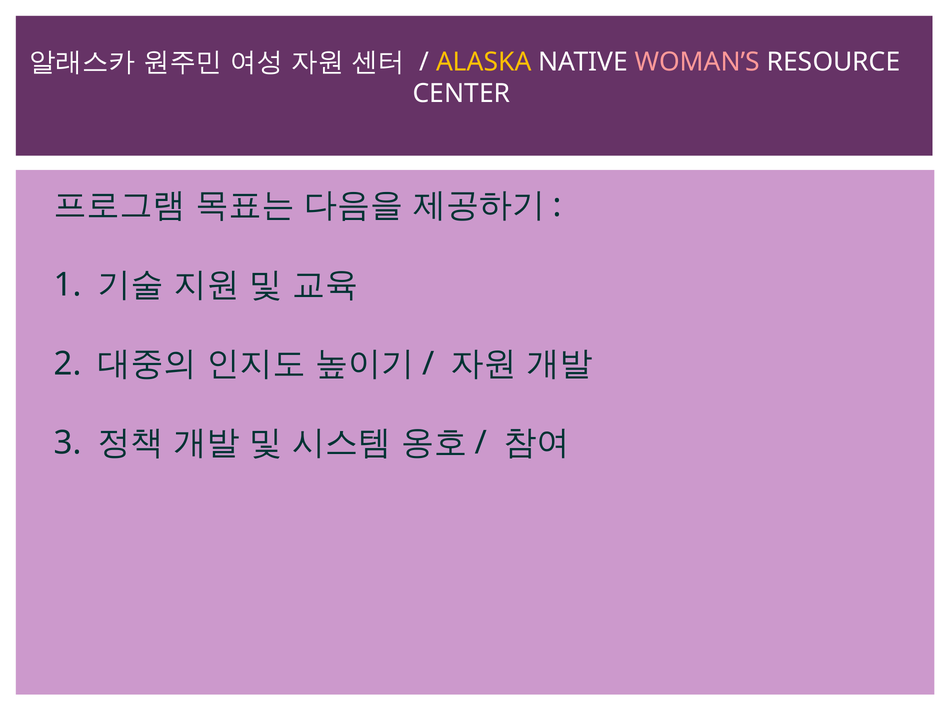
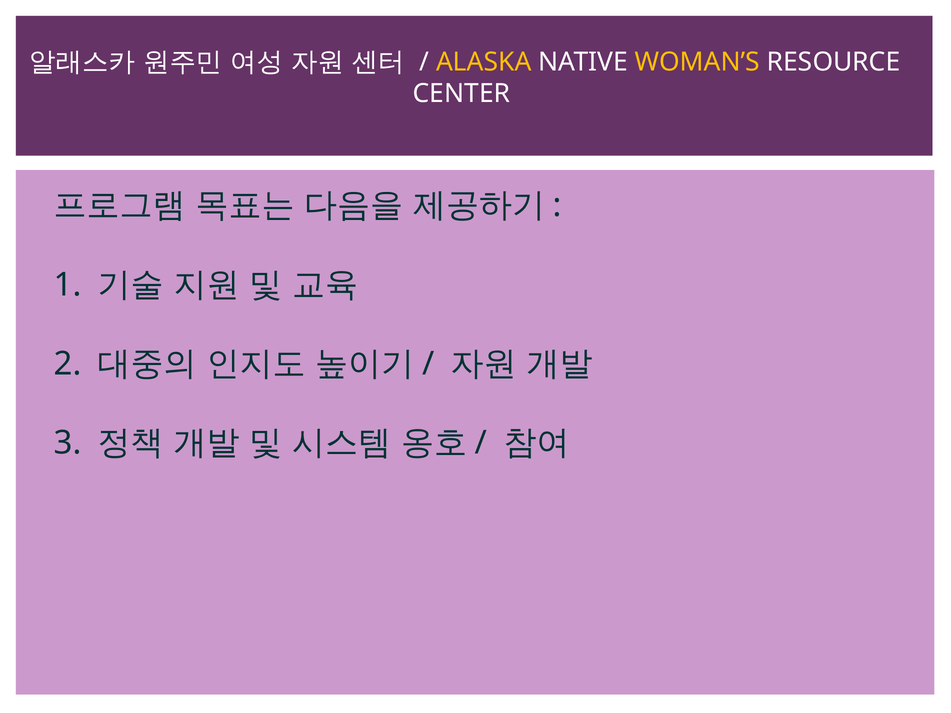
WOMAN’S colour: pink -> yellow (697, 62)
